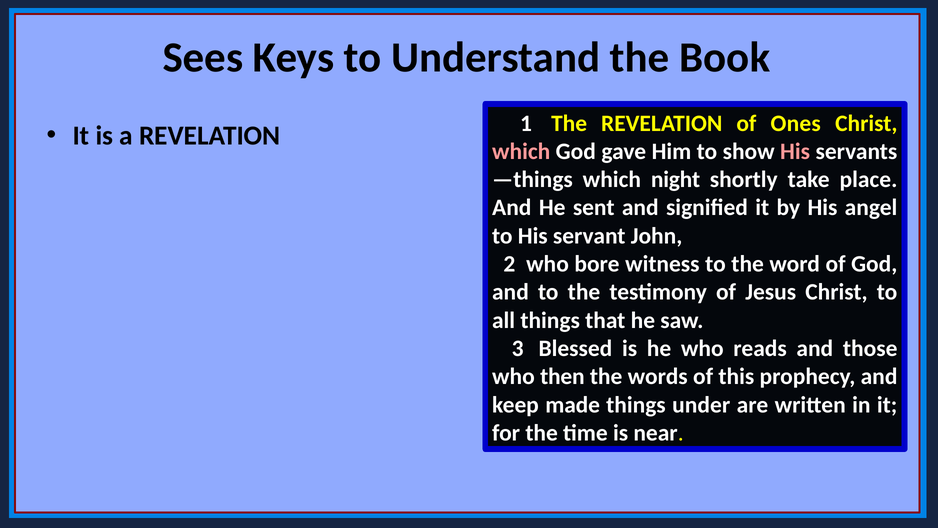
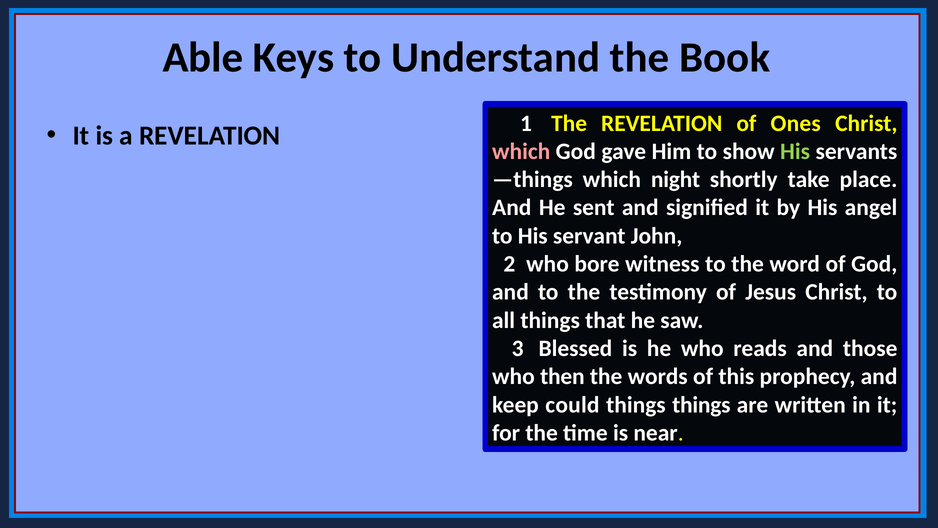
Sees: Sees -> Able (203, 57)
His colour: pink -> light green (795, 151)
made: made -> could (572, 405)
things under: under -> things (701, 405)
